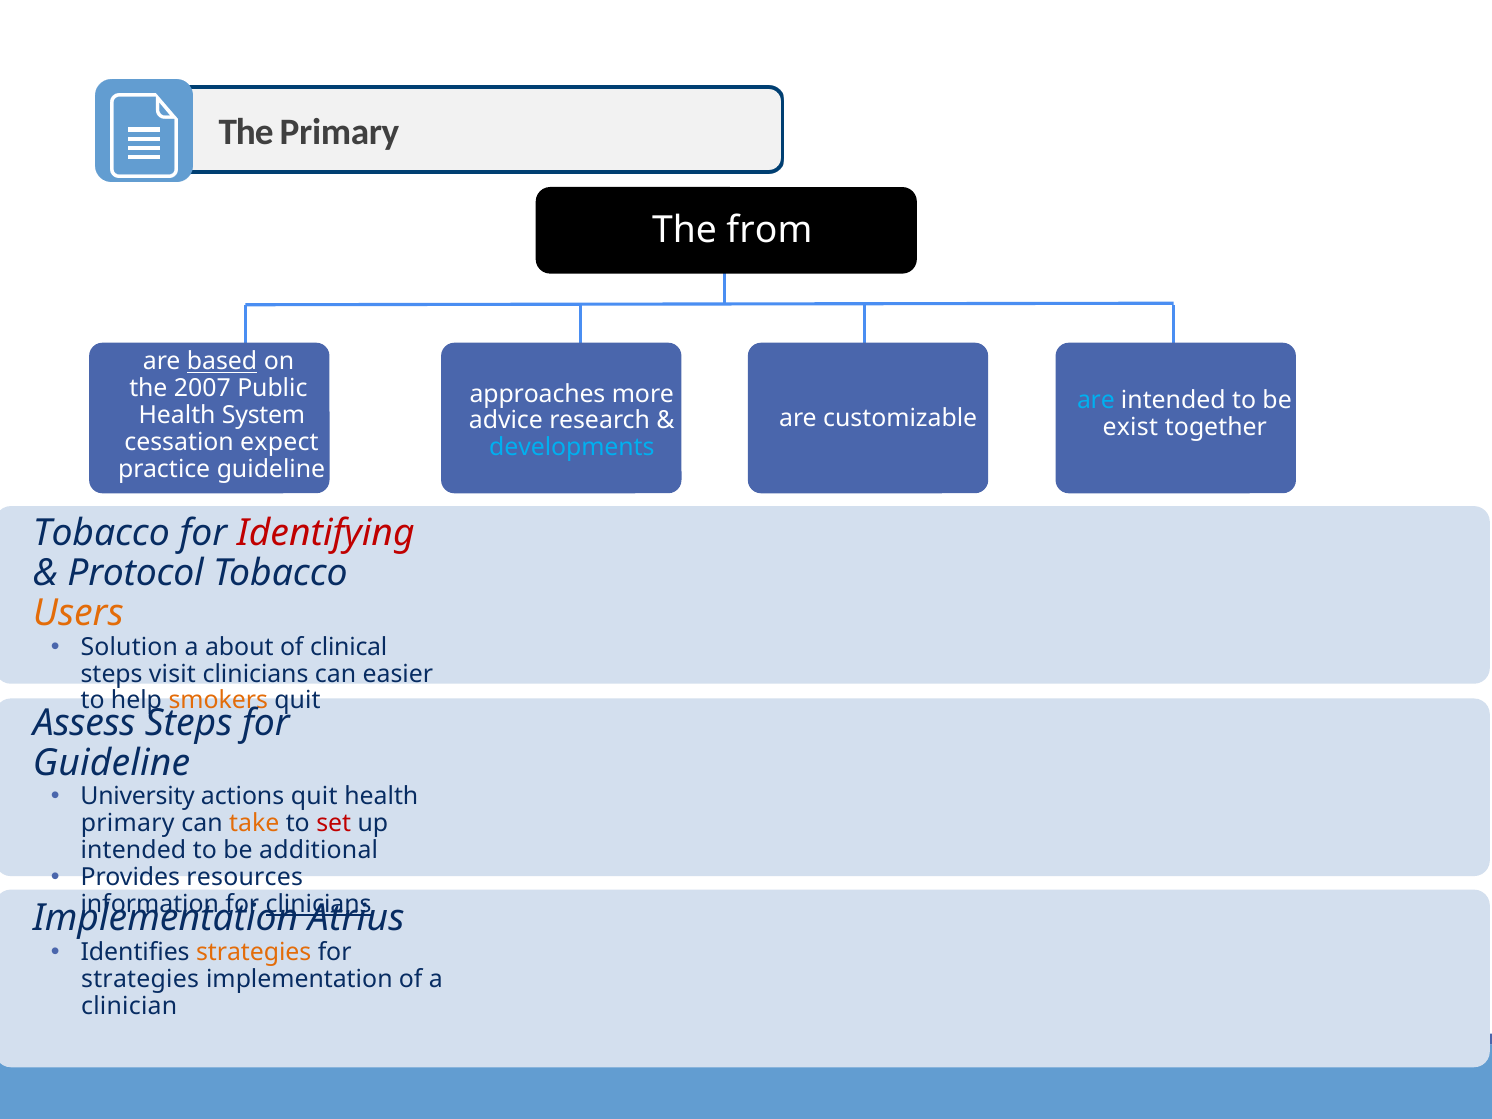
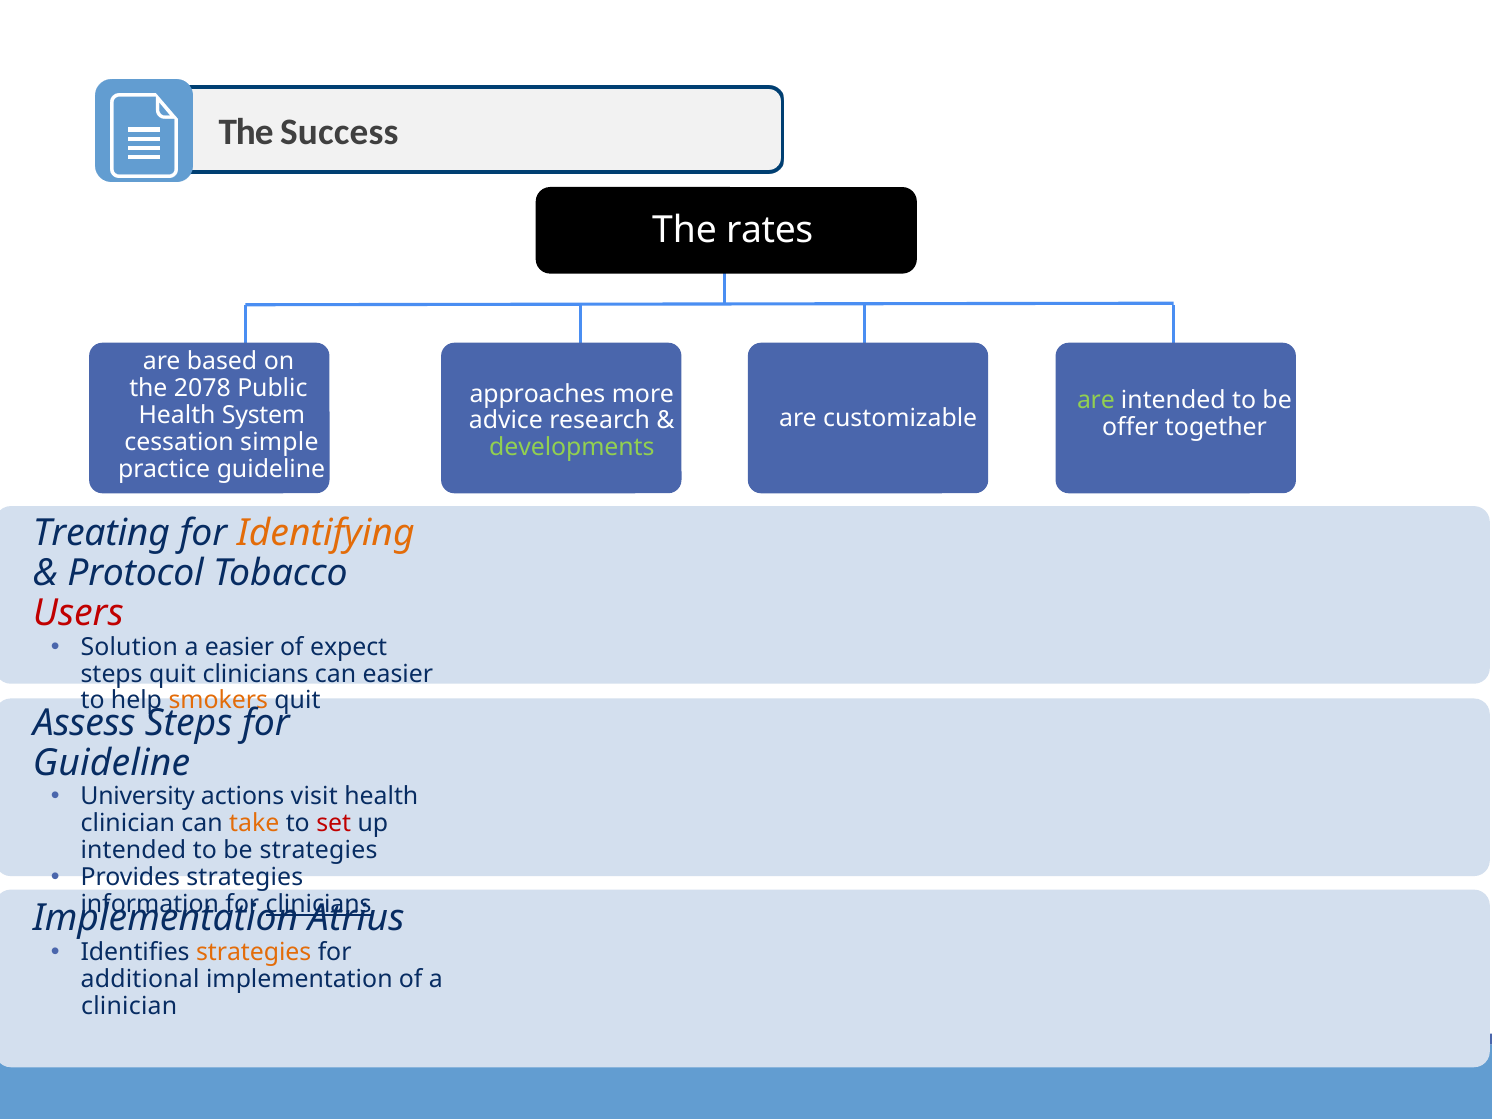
The Primary: Primary -> Success (339, 132)
from: from -> rates (770, 230)
based underline: present -> none (222, 362)
2007: 2007 -> 2078 (202, 388)
are colour: light blue -> light green (1096, 400)
exist: exist -> offer (1130, 427)
expect: expect -> simple (279, 442)
developments colour: light blue -> light green (572, 448)
Tobacco: Tobacco -> Treating (101, 533)
Identifying colour: red -> orange (326, 533)
Users colour: orange -> red (78, 613)
a about: about -> easier (239, 647)
clinical: clinical -> expect (349, 647)
steps visit: visit -> quit (172, 674)
actions quit: quit -> visit (314, 797)
primary: primary -> clinician (128, 824)
be additional: additional -> strategies (319, 850)
Provides resources: resources -> strategies (245, 877)
strategies: strategies -> additional (140, 979)
